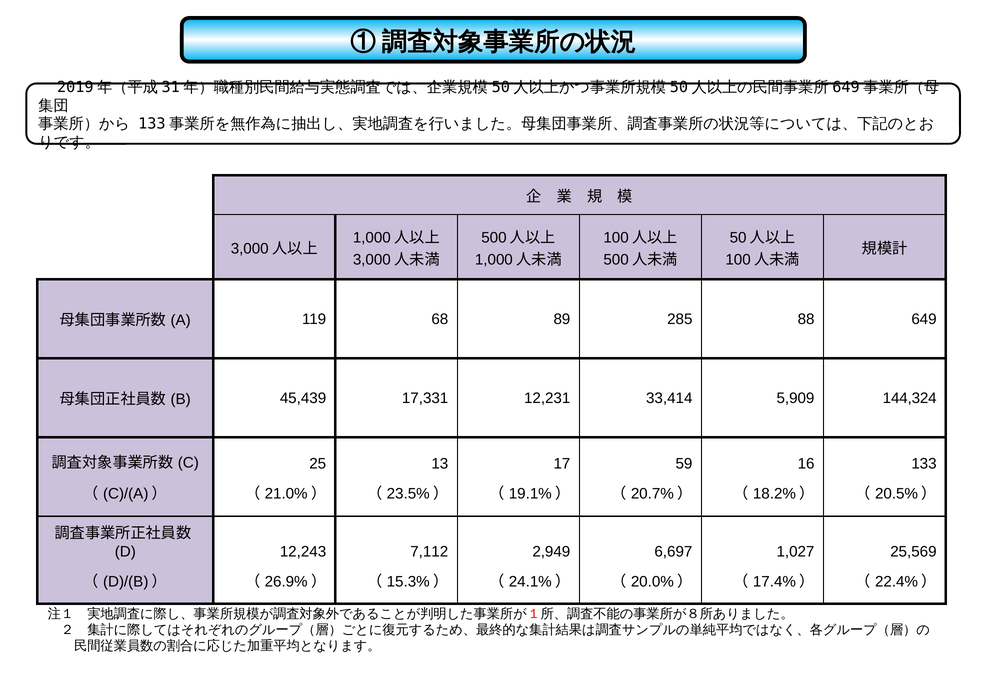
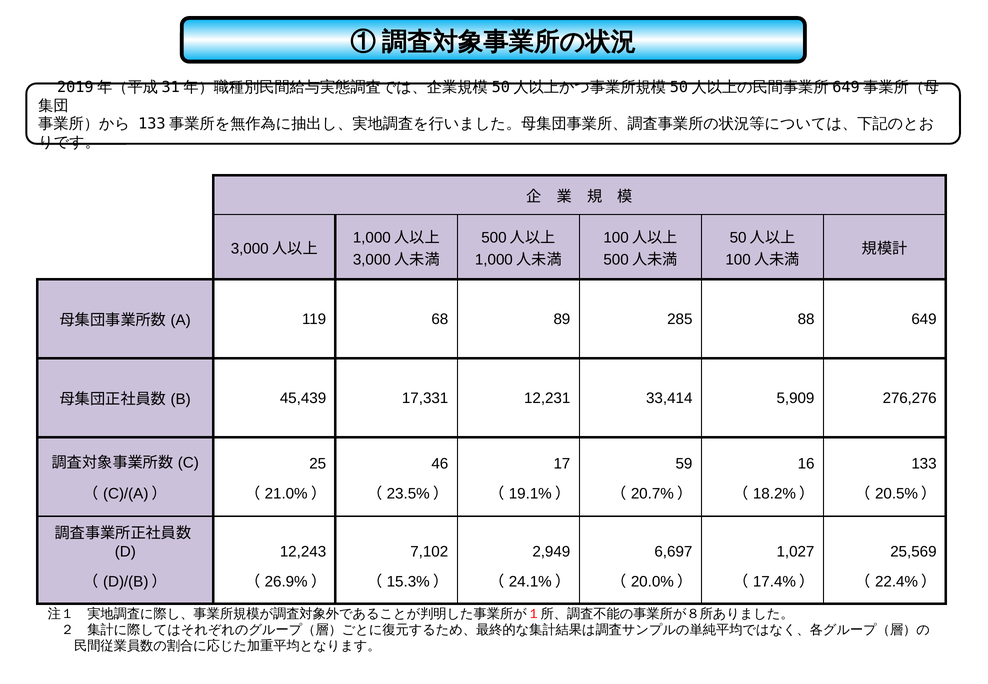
144,324: 144,324 -> 276,276 (910, 398)
13: 13 -> 46 (440, 464)
7,112: 7,112 -> 7,102 (429, 552)
